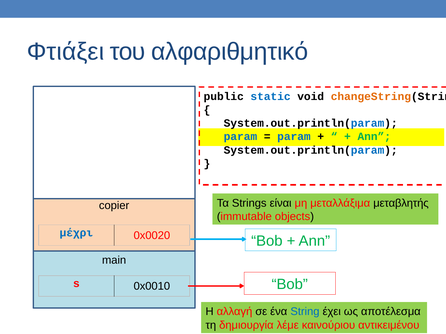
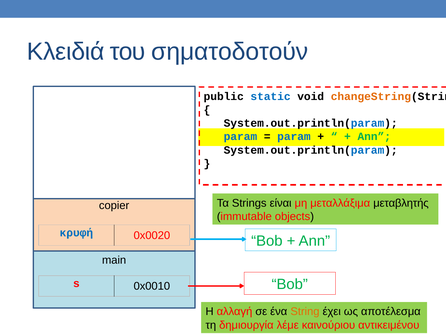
Φτιάξει: Φτιάξει -> Κλειδιά (66, 52)
αλφαριθμητικό: αλφαριθμητικό -> σηματοδοτούν (230, 52)
μέχρι: μέχρι -> κρυφή (76, 233)
String colour: blue -> orange (305, 312)
